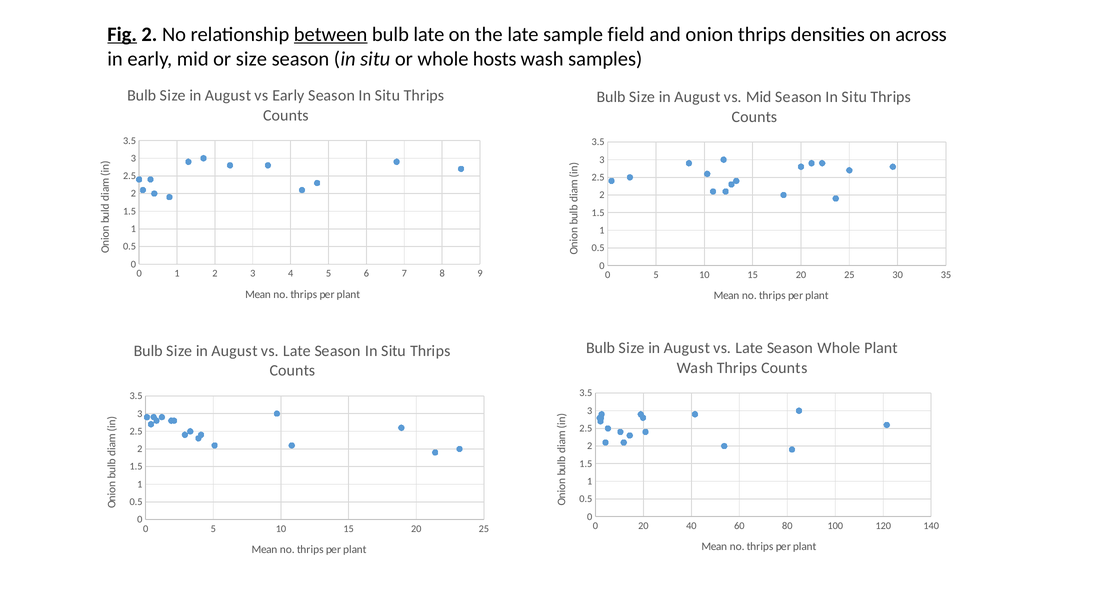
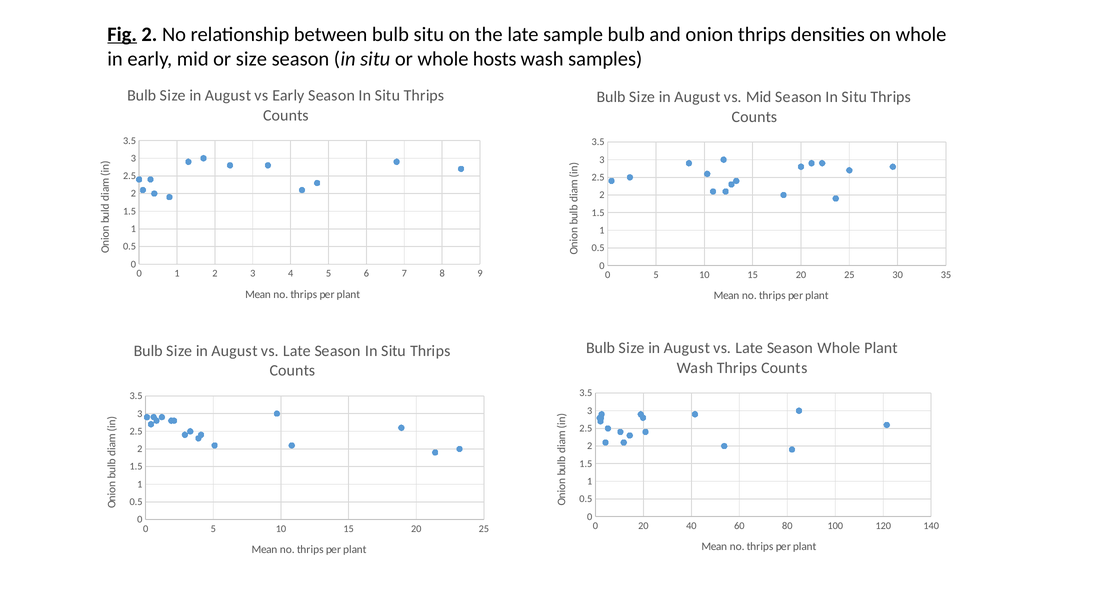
between underline: present -> none (331, 34)
bulb late: late -> situ (429, 34)
sample field: field -> bulb (626, 34)
on across: across -> whole (921, 34)
